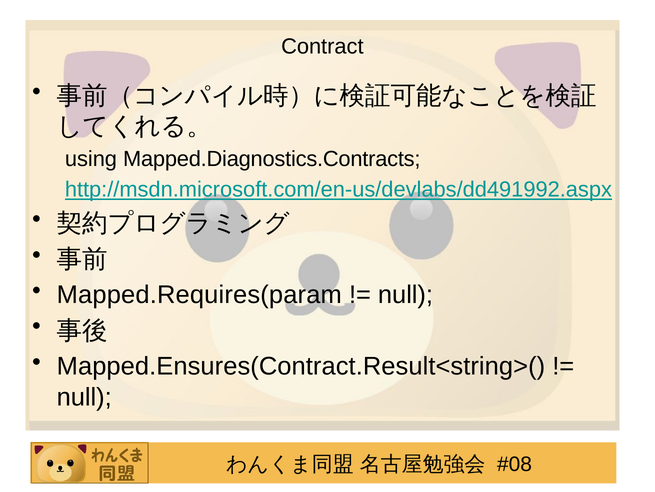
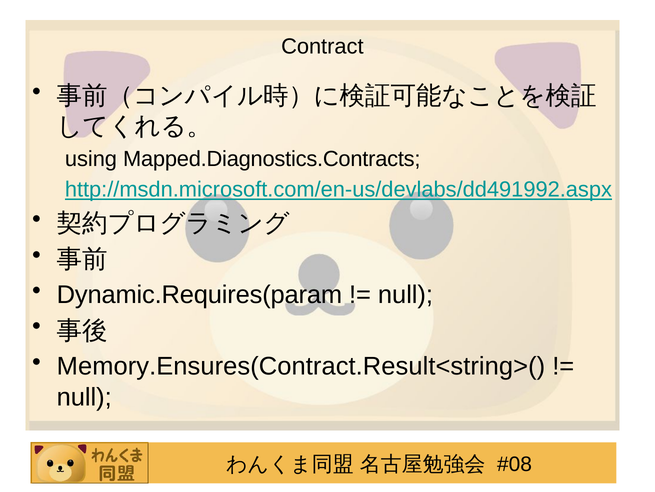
Mapped.Requires(param: Mapped.Requires(param -> Dynamic.Requires(param (199, 295)
Mapped.Ensures(Contract.Result<string>(: Mapped.Ensures(Contract.Result<string>( -> Memory.Ensures(Contract.Result<string>( (301, 366)
